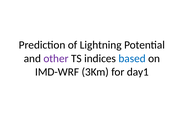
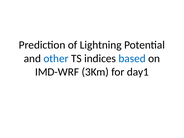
other colour: purple -> blue (56, 58)
